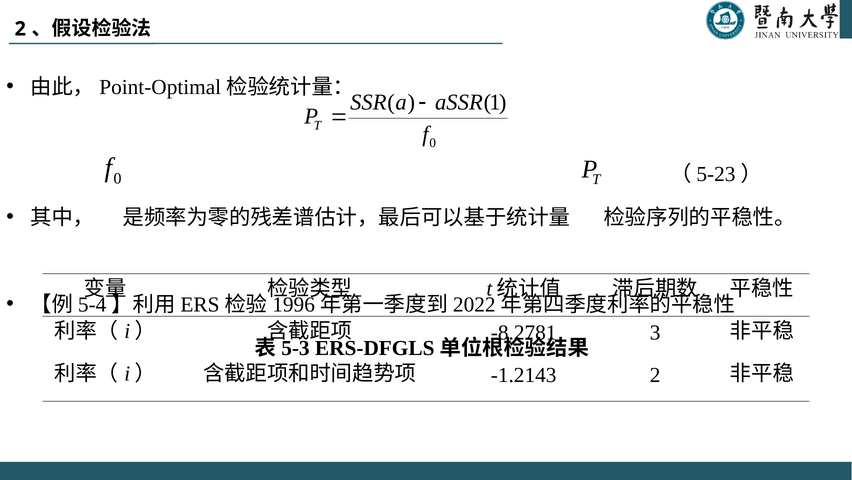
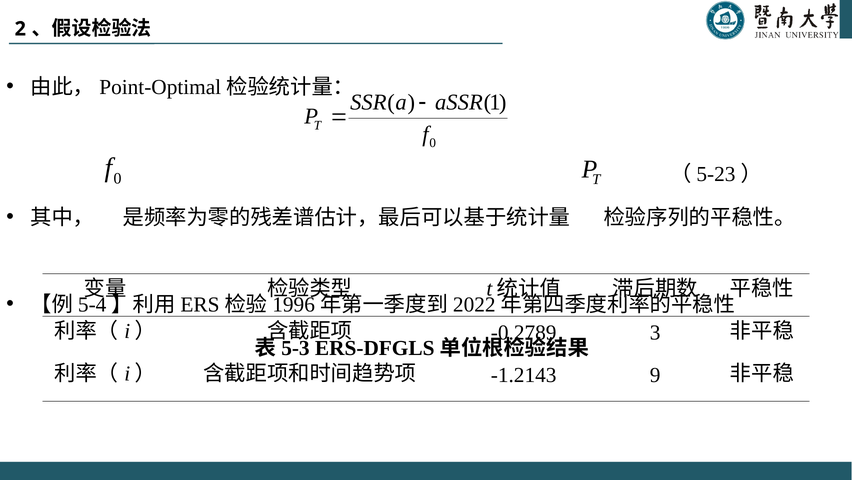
-8.2781: -8.2781 -> -0.2789 (524, 333)
-1.2143 2: 2 -> 9 (655, 375)
